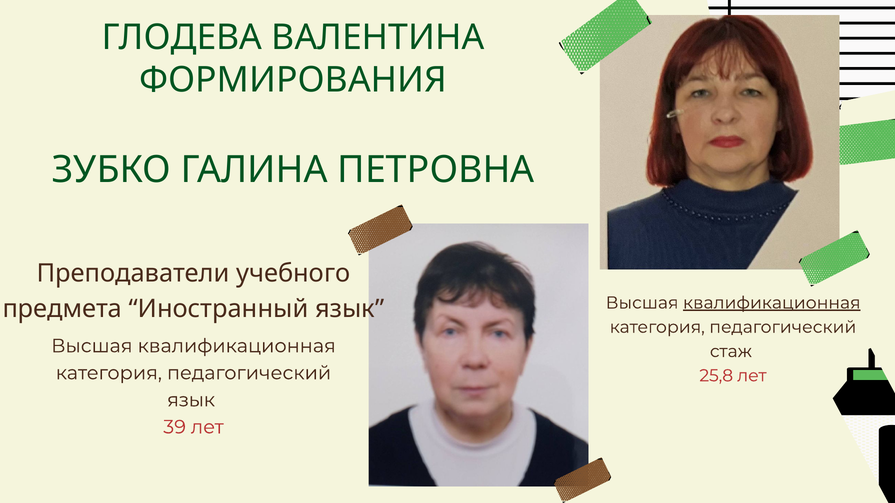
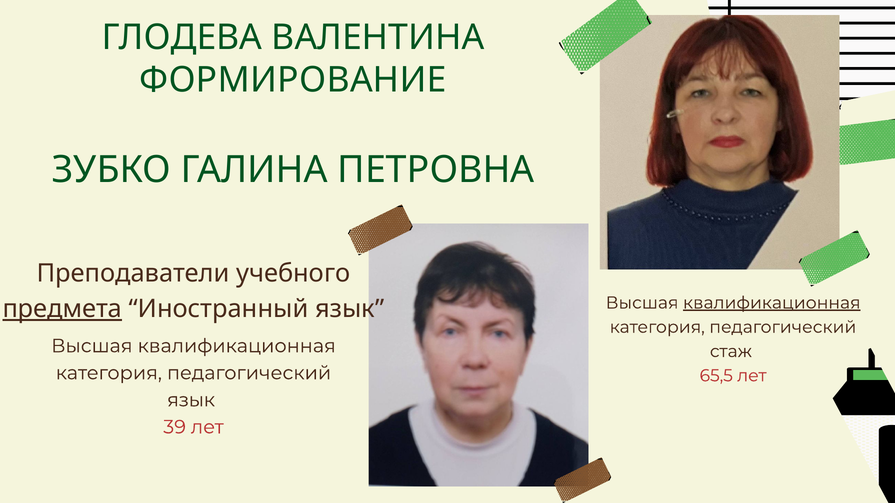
ФОРМИРОВАНИЯ: ФОРМИРОВАНИЯ -> ФОРМИРОВАНИЕ (293, 80)
предмета underline: none -> present (62, 309)
25,8: 25,8 -> 65,5 (716, 376)
